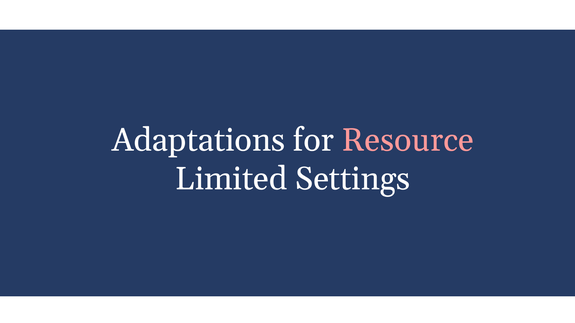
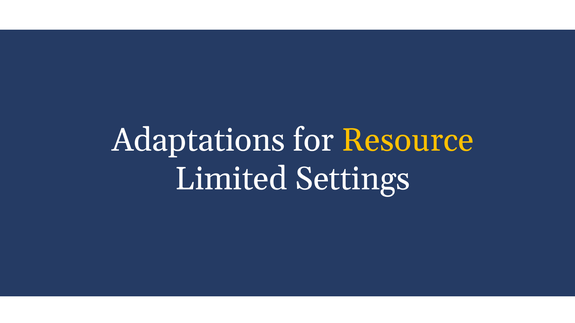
Resource colour: pink -> yellow (408, 140)
